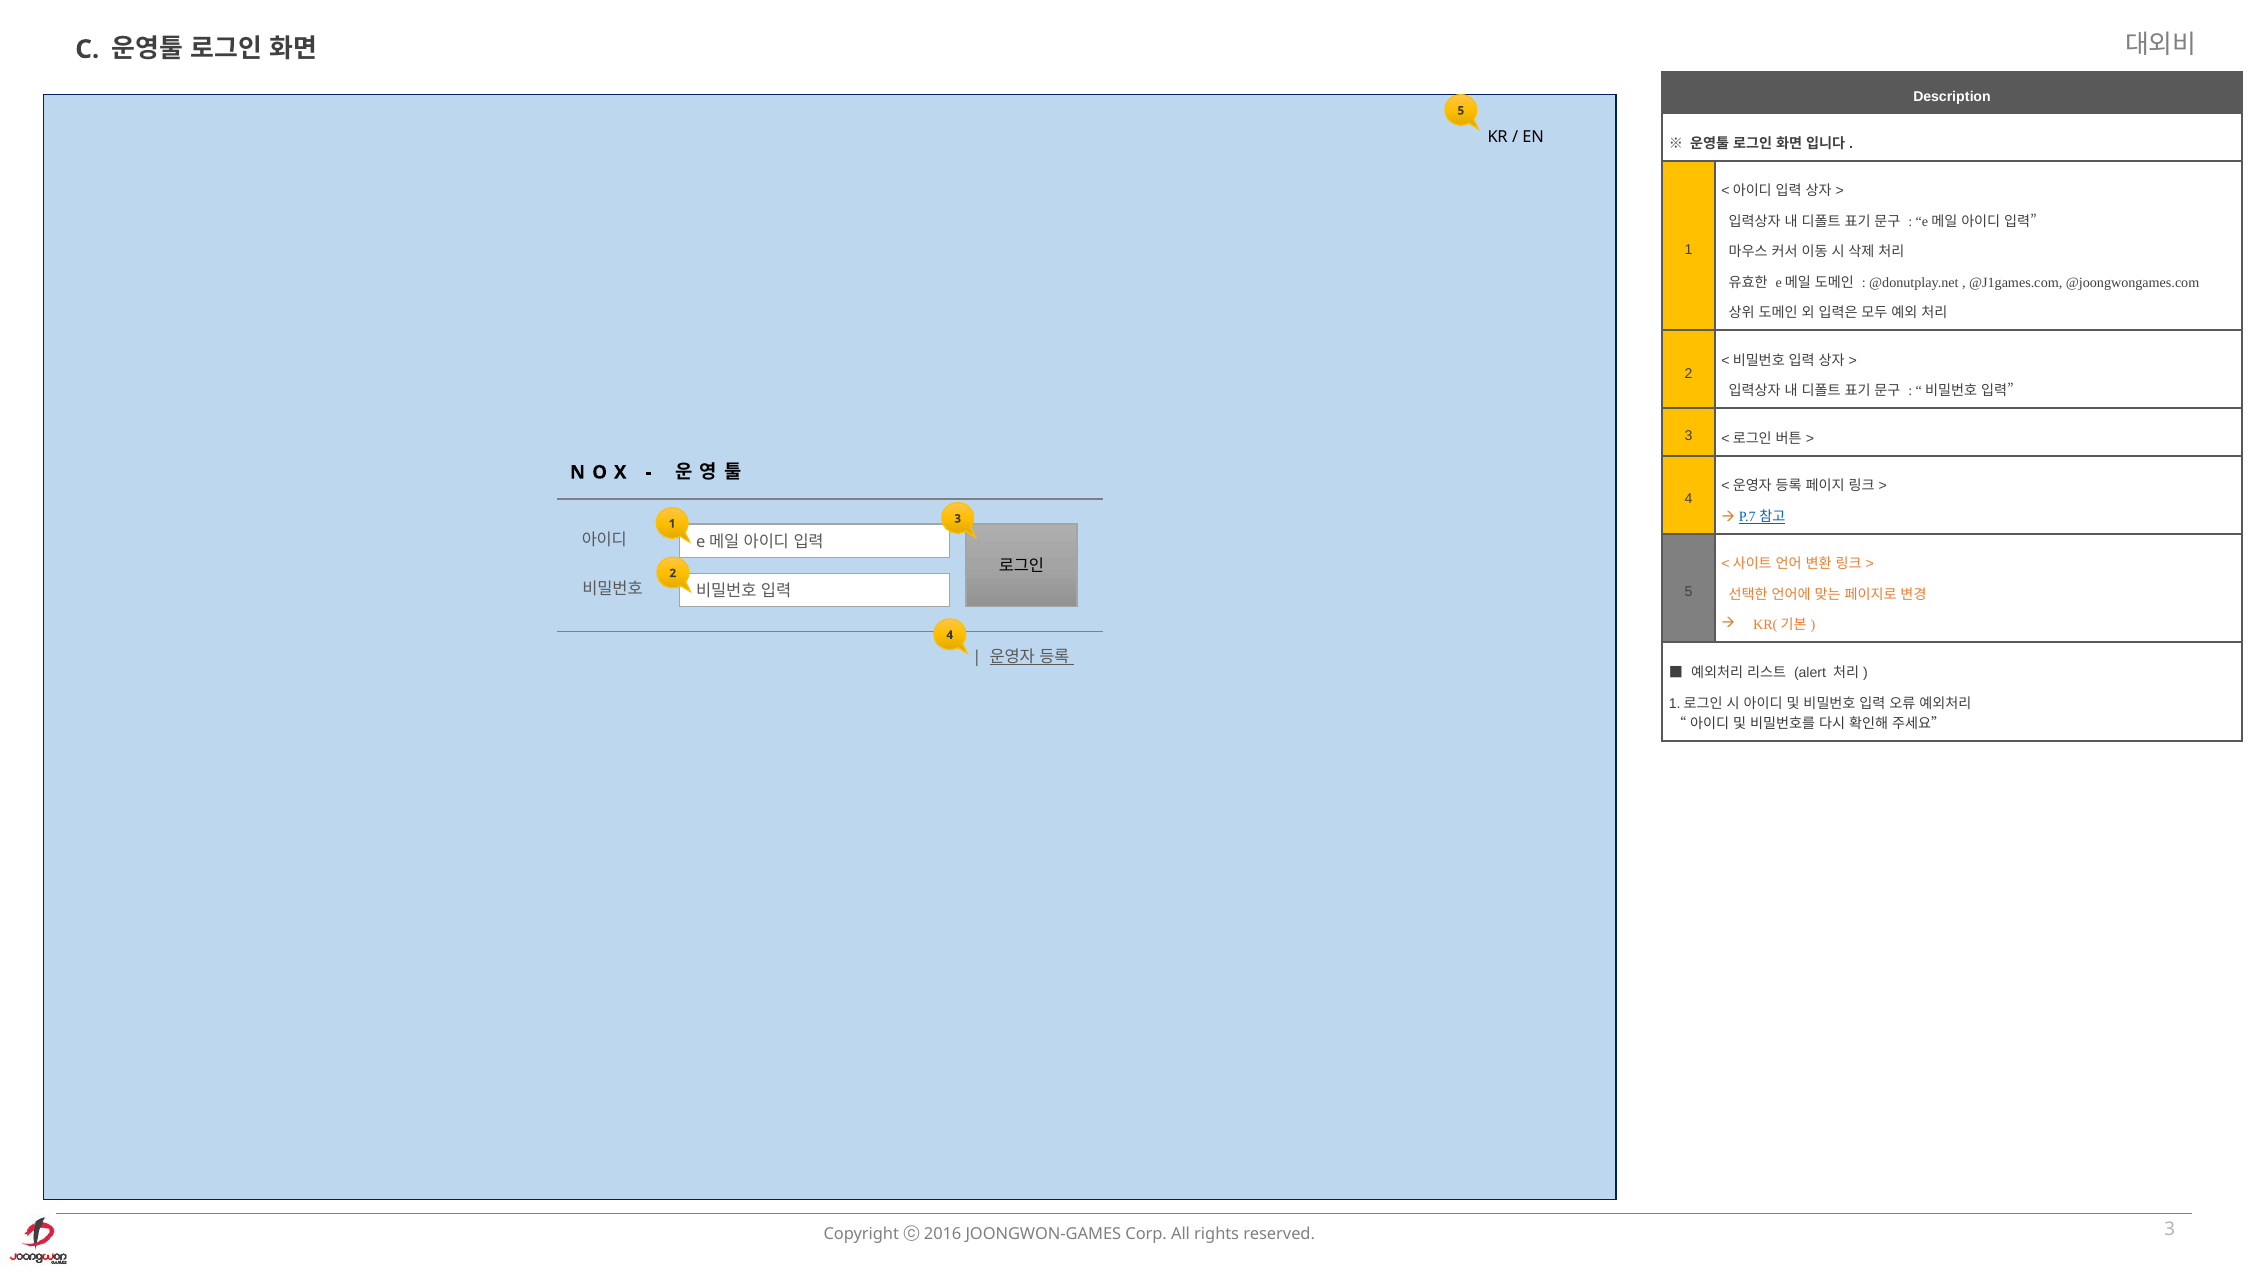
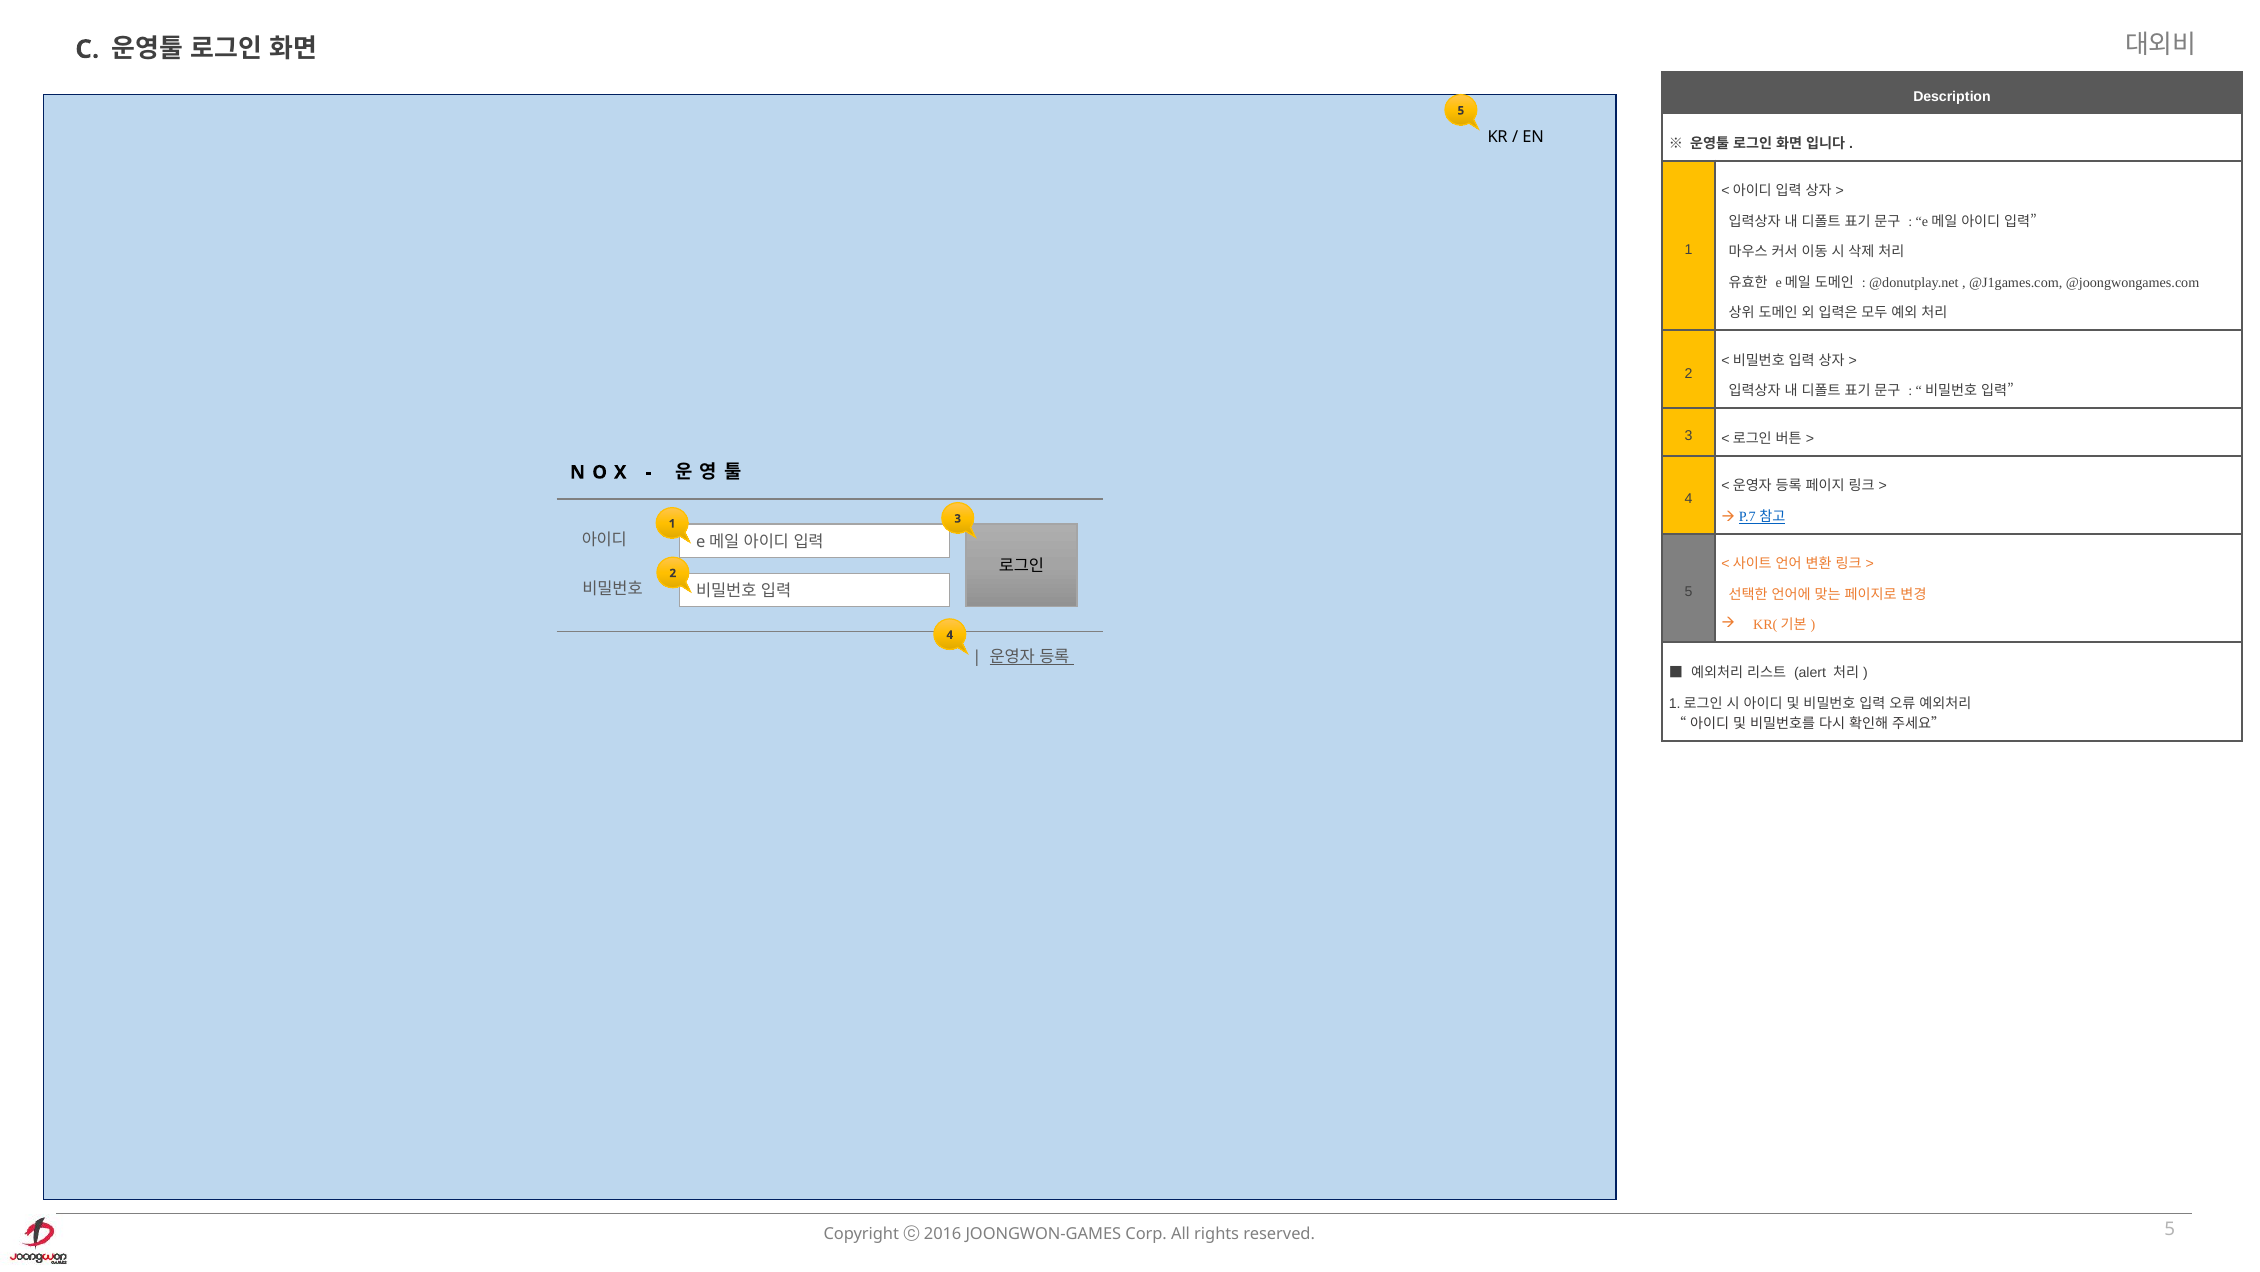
3: 3 -> 5 (2170, 1228)
